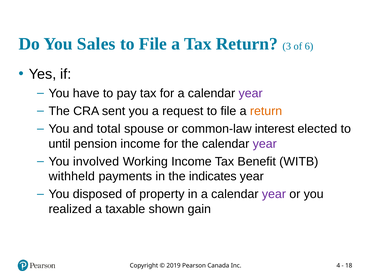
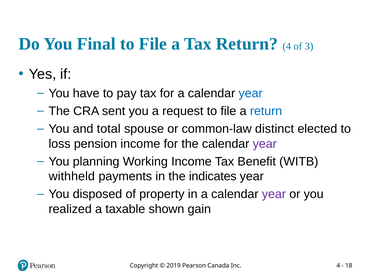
Sales: Sales -> Final (96, 44)
Return 3: 3 -> 4 (287, 46)
6: 6 -> 3 (309, 46)
year colour: purple -> blue (251, 93)
return colour: orange -> blue (266, 111)
interest: interest -> distinct (275, 129)
until: until -> loss (60, 144)
involved: involved -> planning (96, 162)
